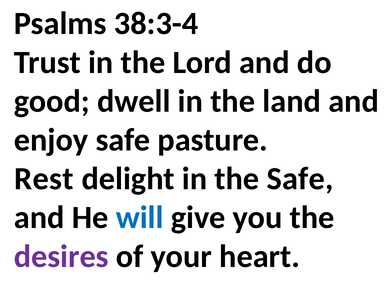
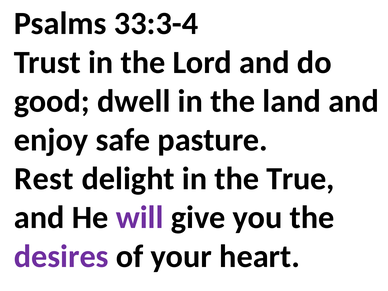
38:3-4: 38:3-4 -> 33:3-4 (156, 24)
the Safe: Safe -> True (300, 179)
will colour: blue -> purple (140, 218)
